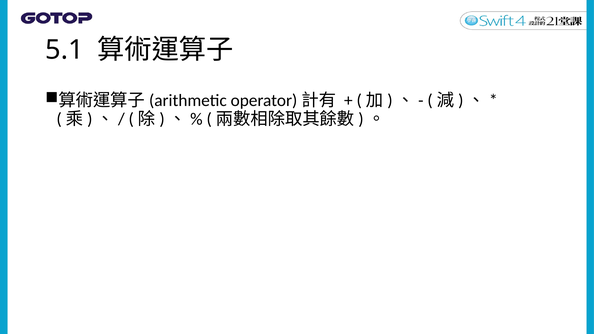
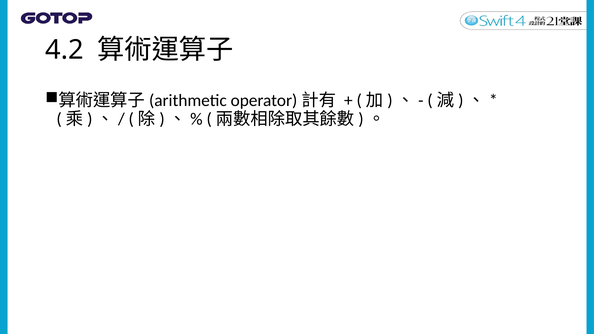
5.1: 5.1 -> 4.2 (64, 50)
